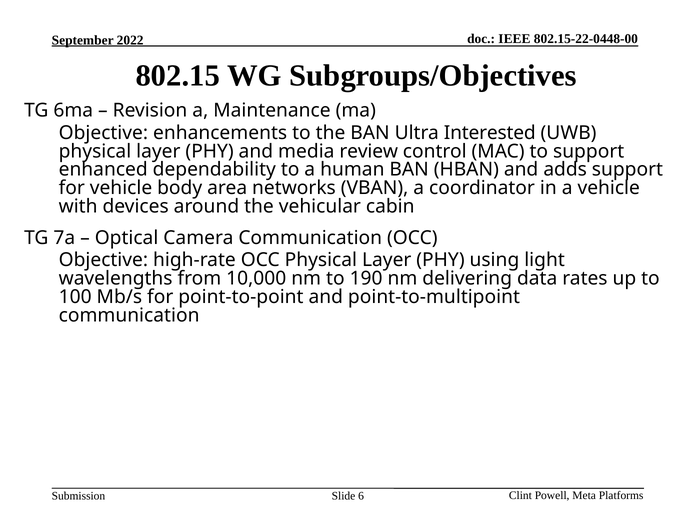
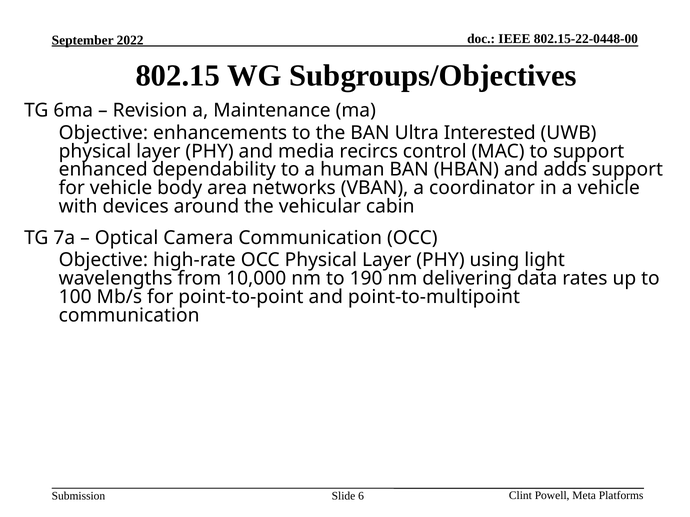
review: review -> recircs (369, 151)
